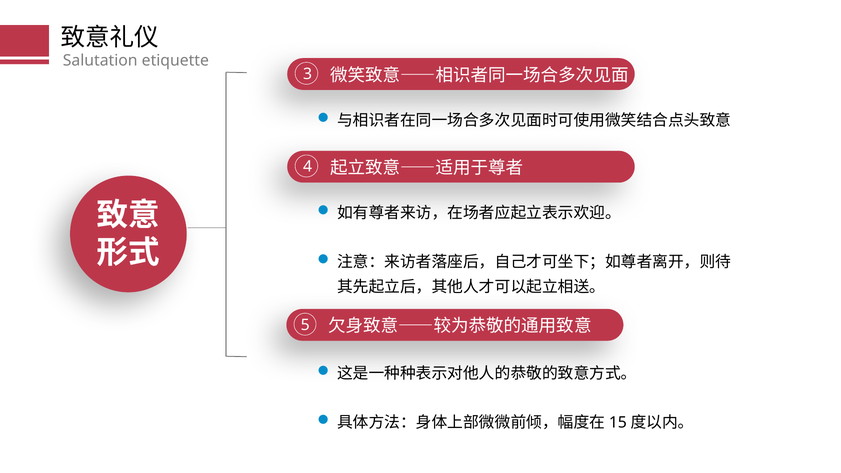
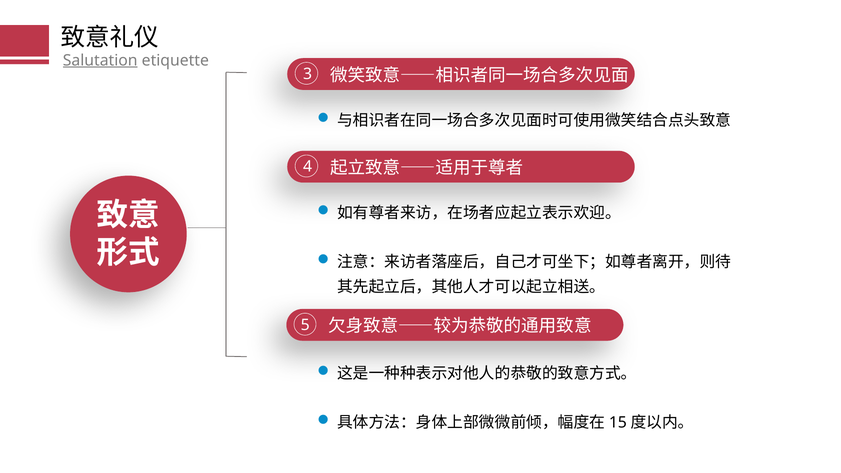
Salutation underline: none -> present (100, 60)
